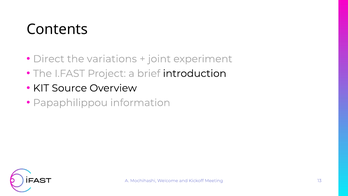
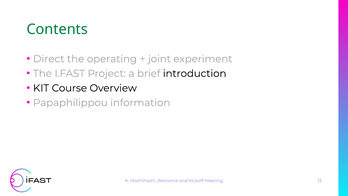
Contents colour: black -> green (57, 29)
variations: variations -> operating (112, 59)
Source: Source -> Course (69, 88)
